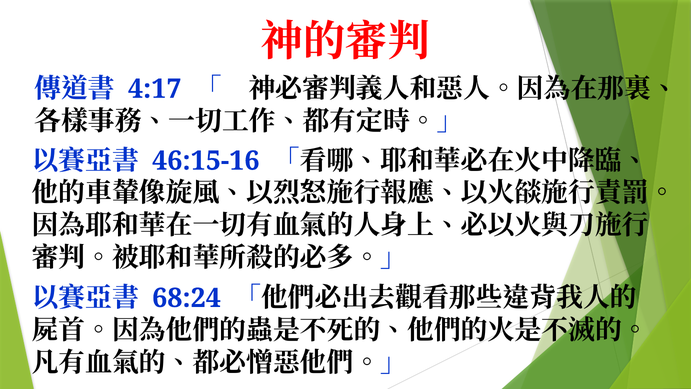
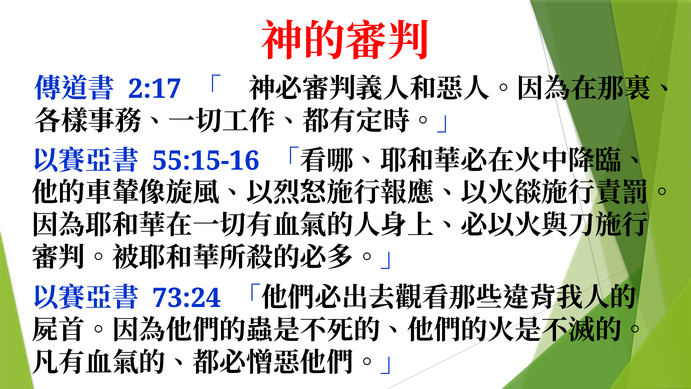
4:17: 4:17 -> 2:17 (155, 89)
46:15-16: 46:15-16 -> 55:15-16 (206, 161)
68:24: 68:24 -> 73:24 (186, 298)
